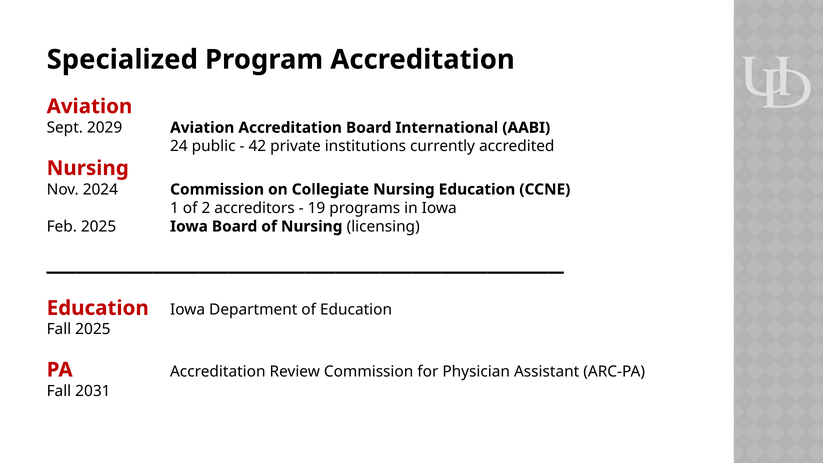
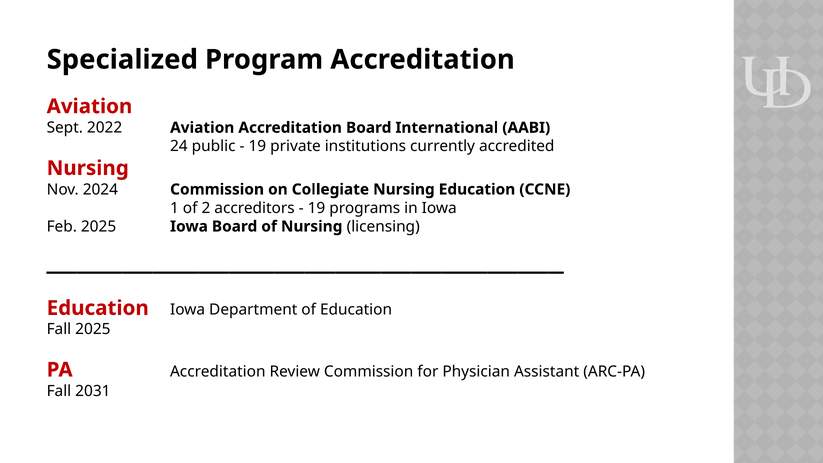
2029: 2029 -> 2022 (105, 128)
42: 42 -> 19 (257, 146)
